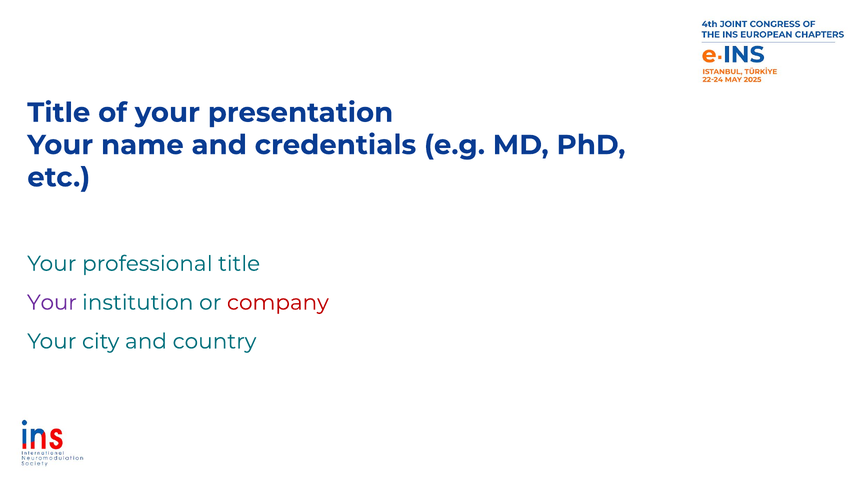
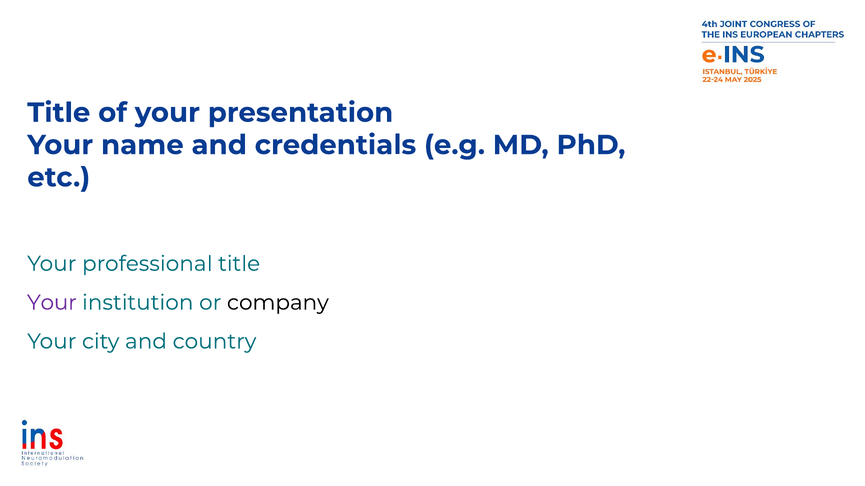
company colour: red -> black (278, 303)
